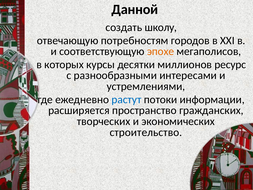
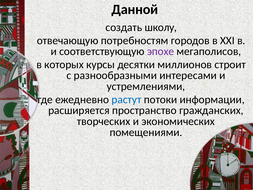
эпохе colour: orange -> purple (161, 51)
ресурс: ресурс -> строит (230, 64)
строительство: строительство -> помещениями (146, 132)
